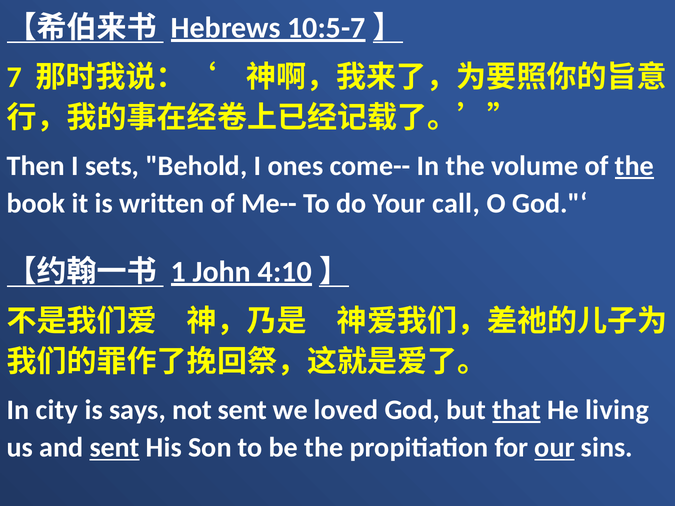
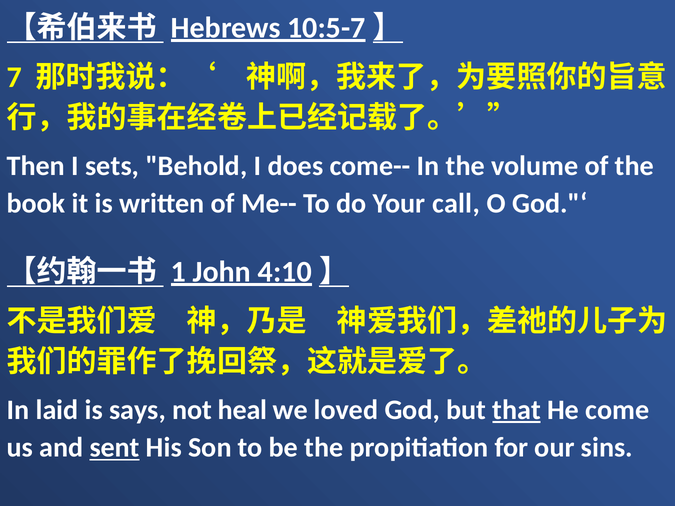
ones: ones -> does (295, 166)
the underline: present -> none (634, 166)
city: city -> laid (57, 410)
not sent: sent -> heal (243, 410)
living: living -> come (617, 410)
our underline: present -> none (555, 448)
